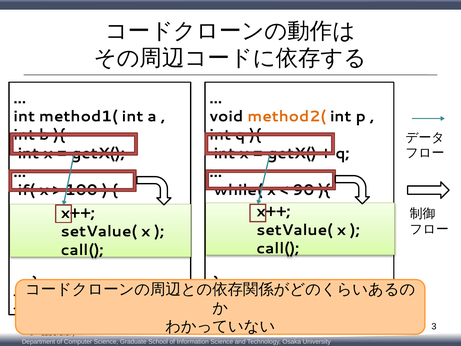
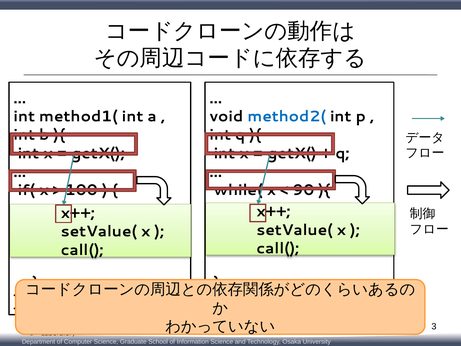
method2( colour: orange -> blue (287, 116)
